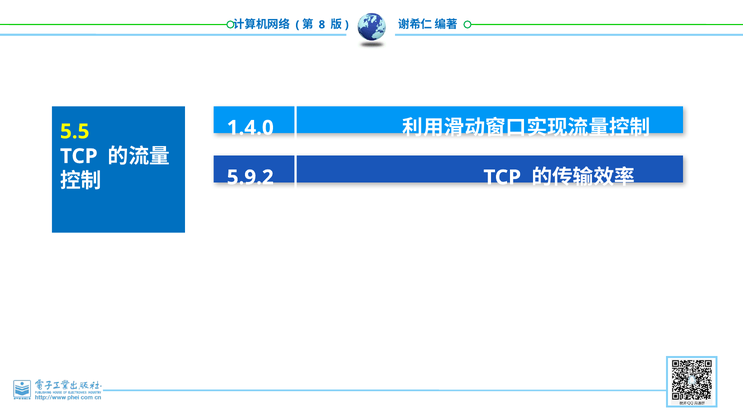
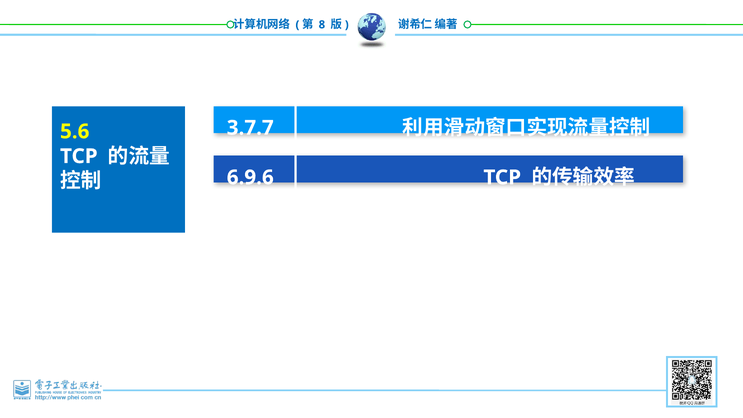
1.4.0: 1.4.0 -> 3.7.7 (250, 128)
5.5: 5.5 -> 5.6 (75, 131)
5.9.2: 5.9.2 -> 6.9.6 (250, 177)
